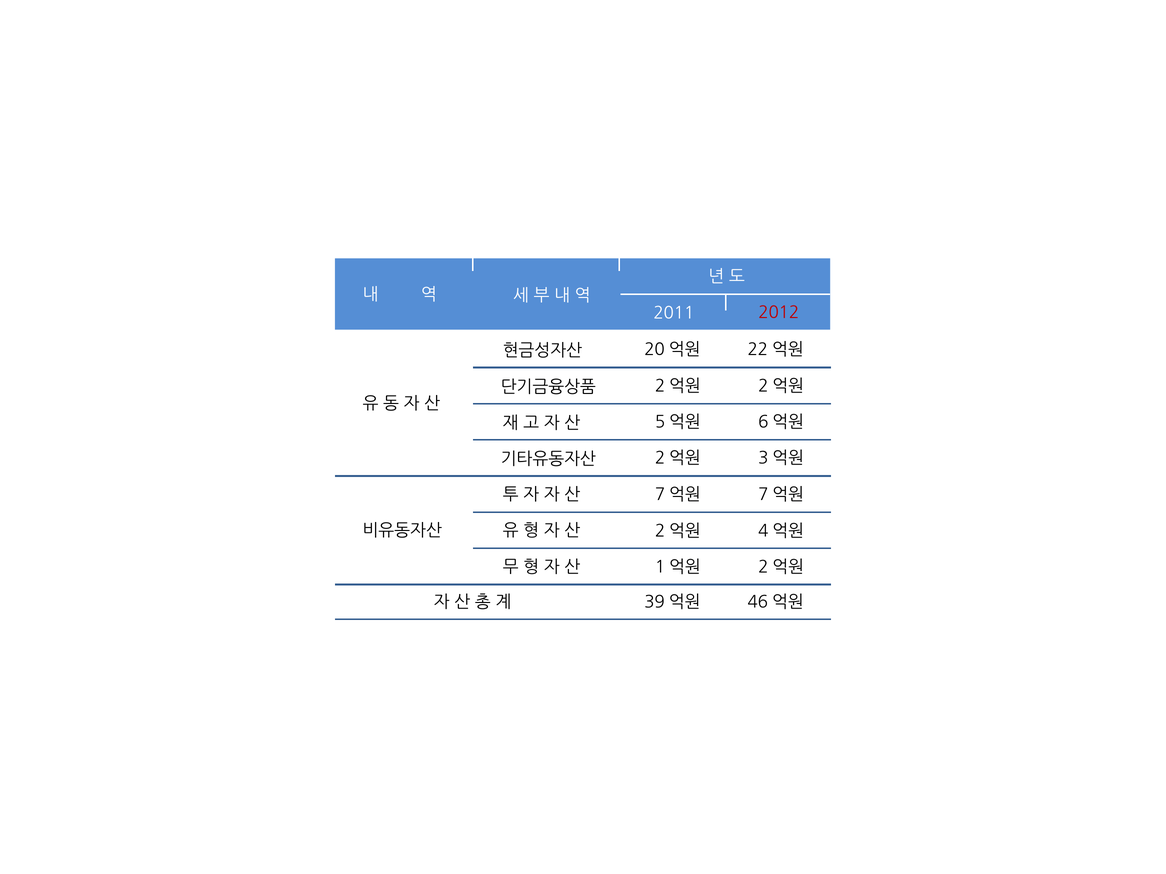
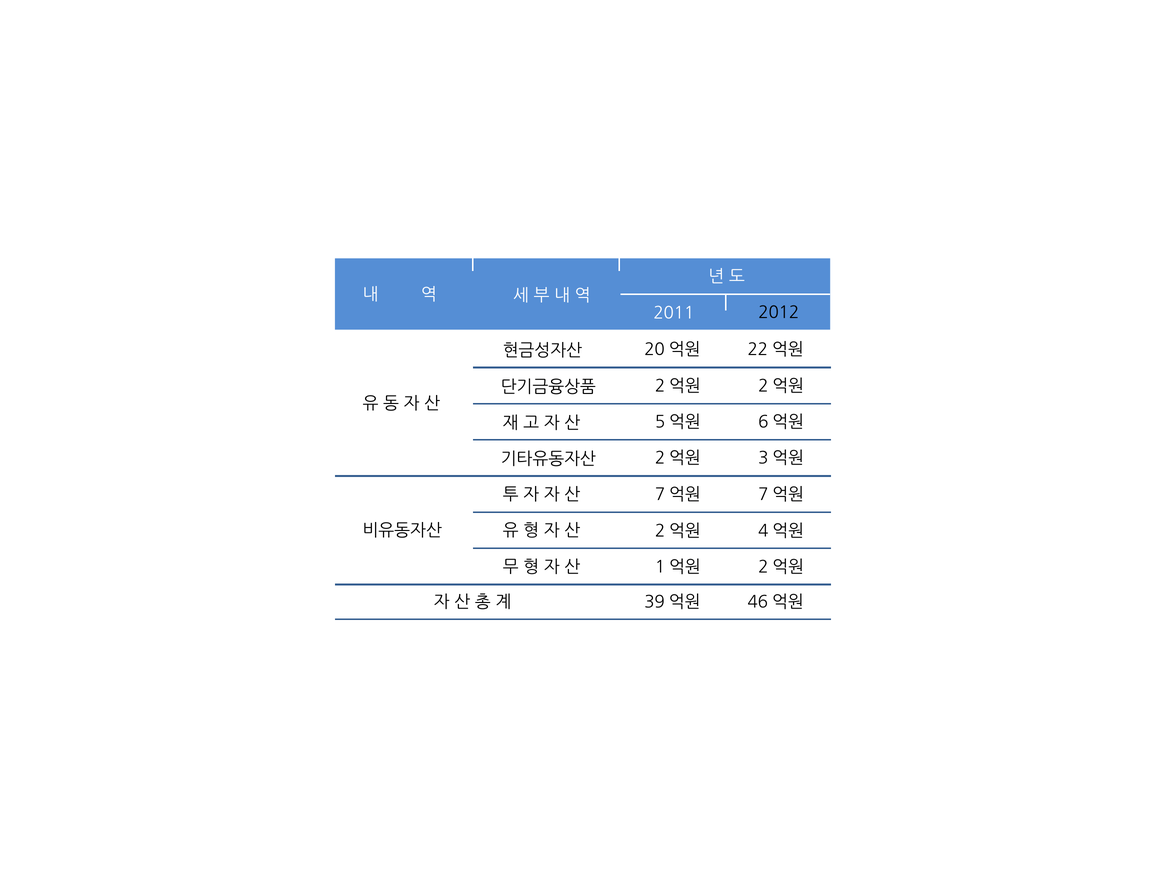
2012 colour: red -> black (779, 313)
